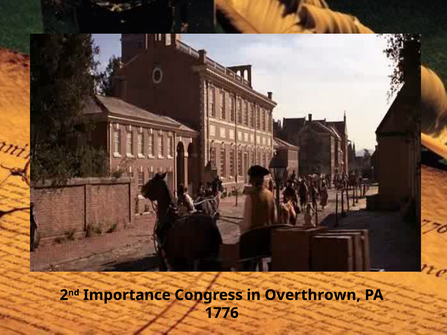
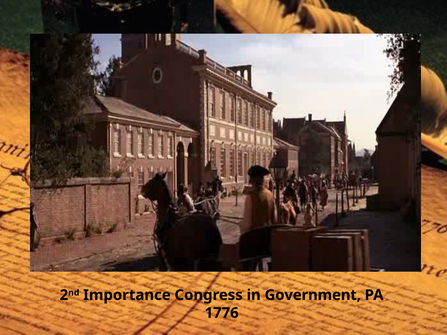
Overthrown: Overthrown -> Government (313, 295)
